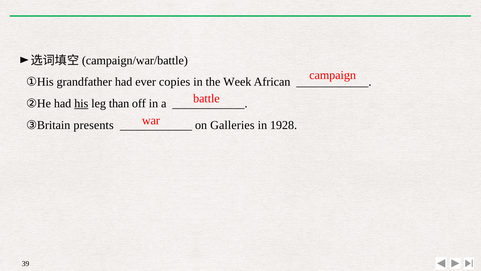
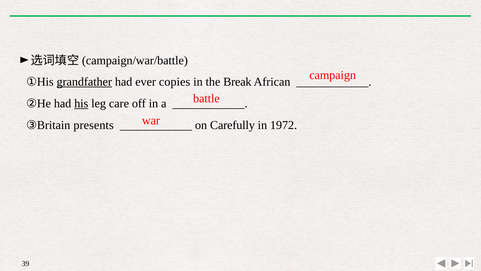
grandfather underline: none -> present (84, 82)
Week: Week -> Break (237, 82)
than: than -> care (119, 103)
Galleries: Galleries -> Carefully (232, 125)
1928: 1928 -> 1972 (284, 125)
